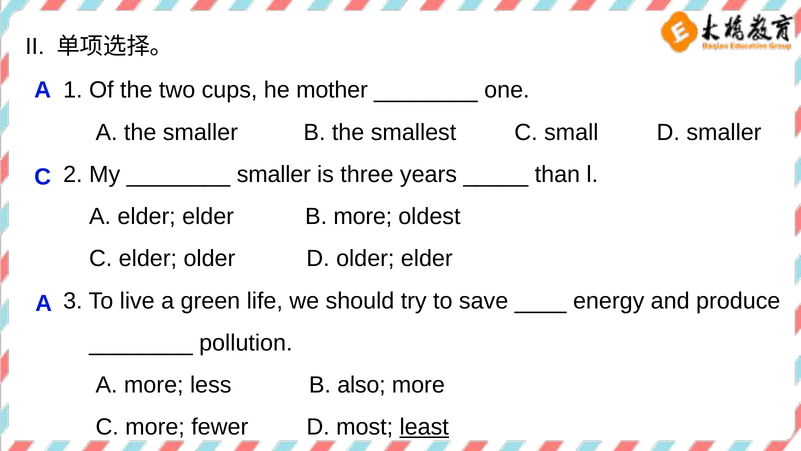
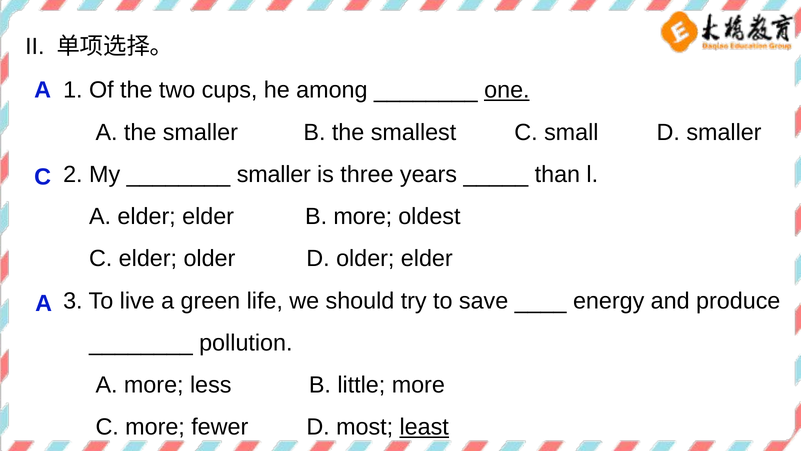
mother: mother -> among (332, 90)
one underline: none -> present (507, 90)
also: also -> little (361, 385)
